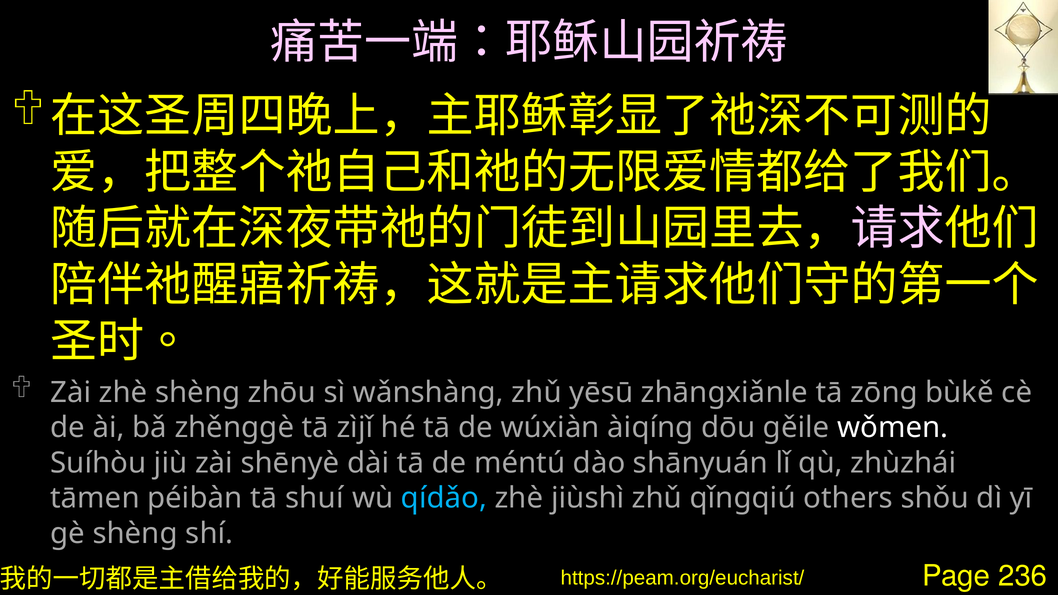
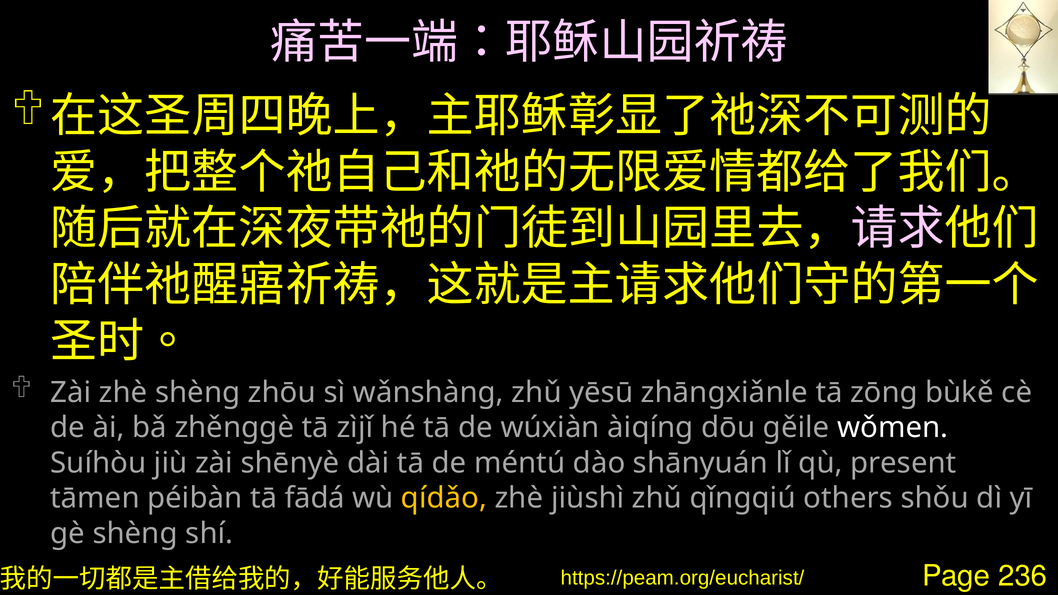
zhùzhái: zhùzhái -> present (903, 463)
shuí: shuí -> fādá (315, 498)
qídǎo colour: light blue -> yellow (444, 498)
